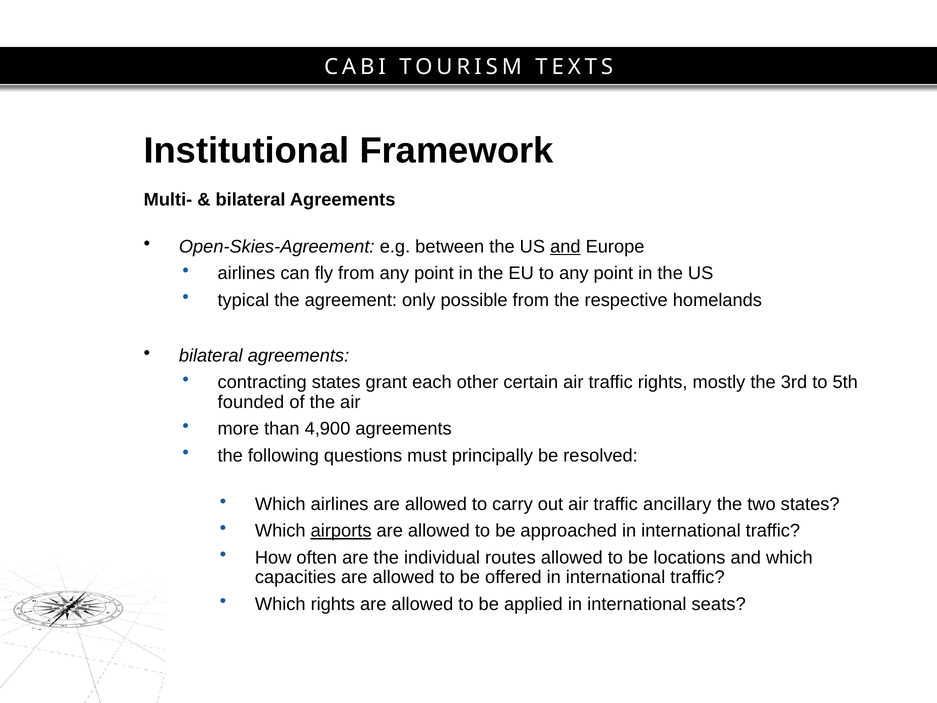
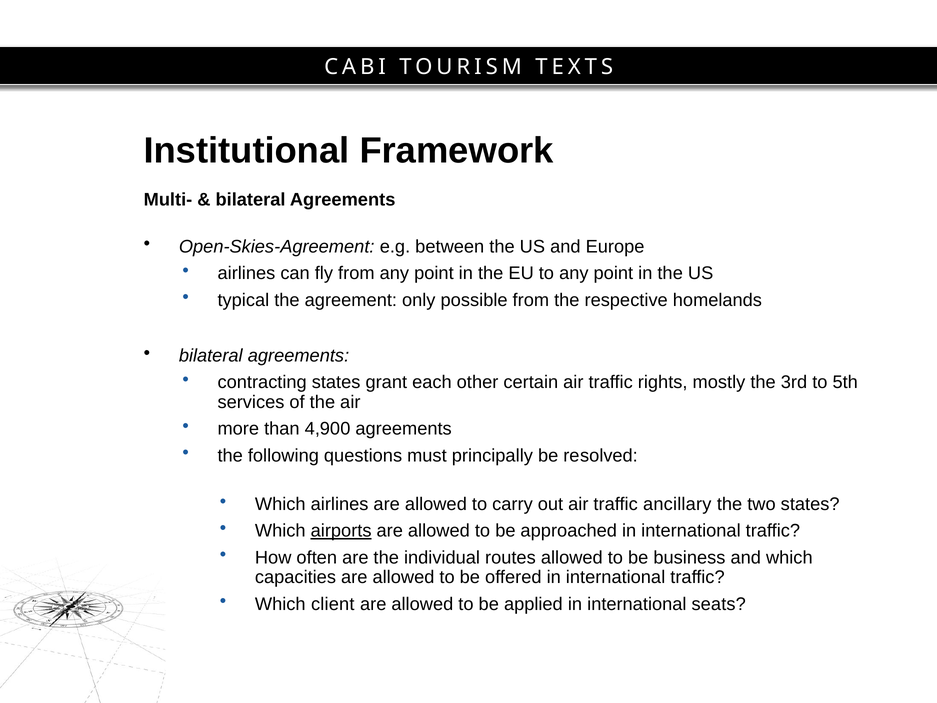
and underline: present -> none (565, 247)
founded: founded -> services (251, 402)
locations: locations -> business (689, 557)
Which rights: rights -> client (333, 604)
